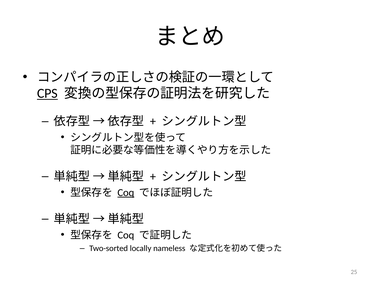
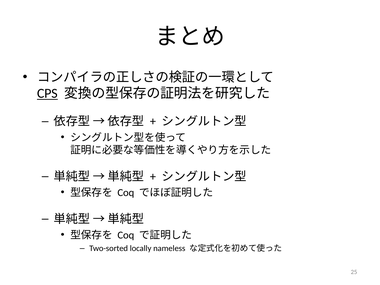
Coq underline: present -> none (126, 193)
